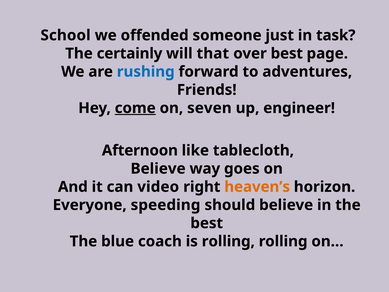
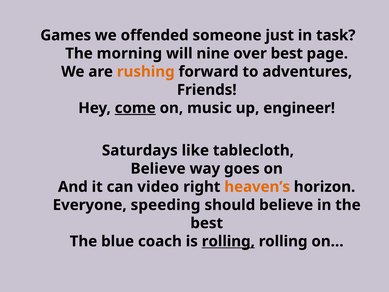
School: School -> Games (66, 35)
certainly: certainly -> morning (129, 53)
that: that -> nine (213, 53)
rushing colour: blue -> orange (146, 72)
seven: seven -> music (209, 108)
Afternoon: Afternoon -> Saturdays (140, 150)
rolling underline: none -> present (228, 241)
